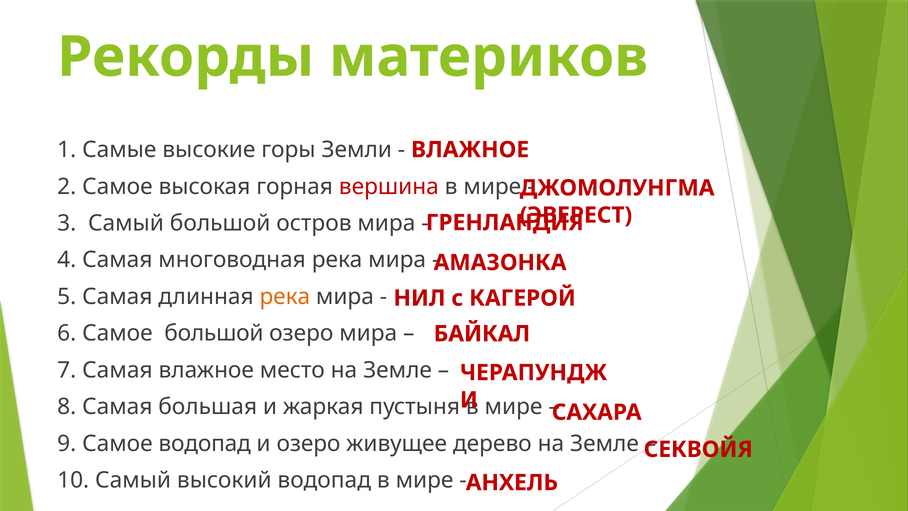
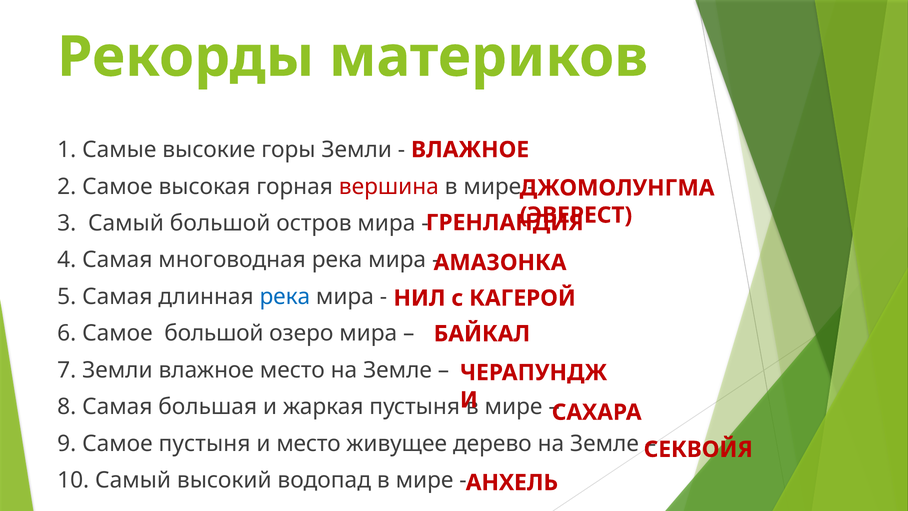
река colour: orange -> blue (285, 297)
7 Самая: Самая -> Земли (117, 370)
Самое водопад: водопад -> пустыня (205, 443)
и озеро: озеро -> место (309, 443)
